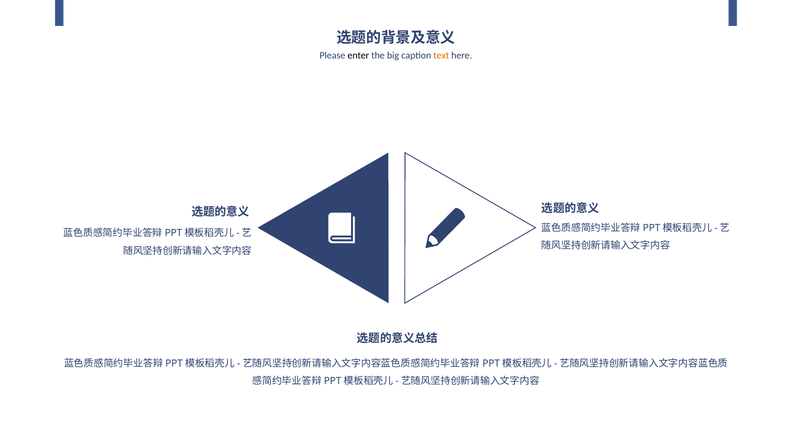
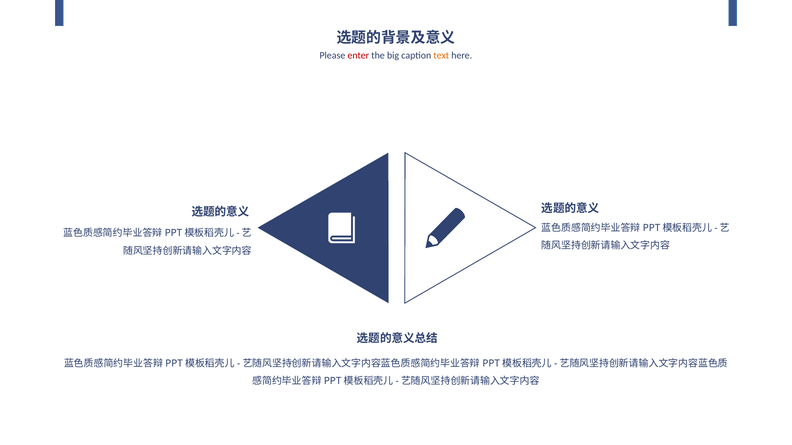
enter colour: black -> red (358, 56)
